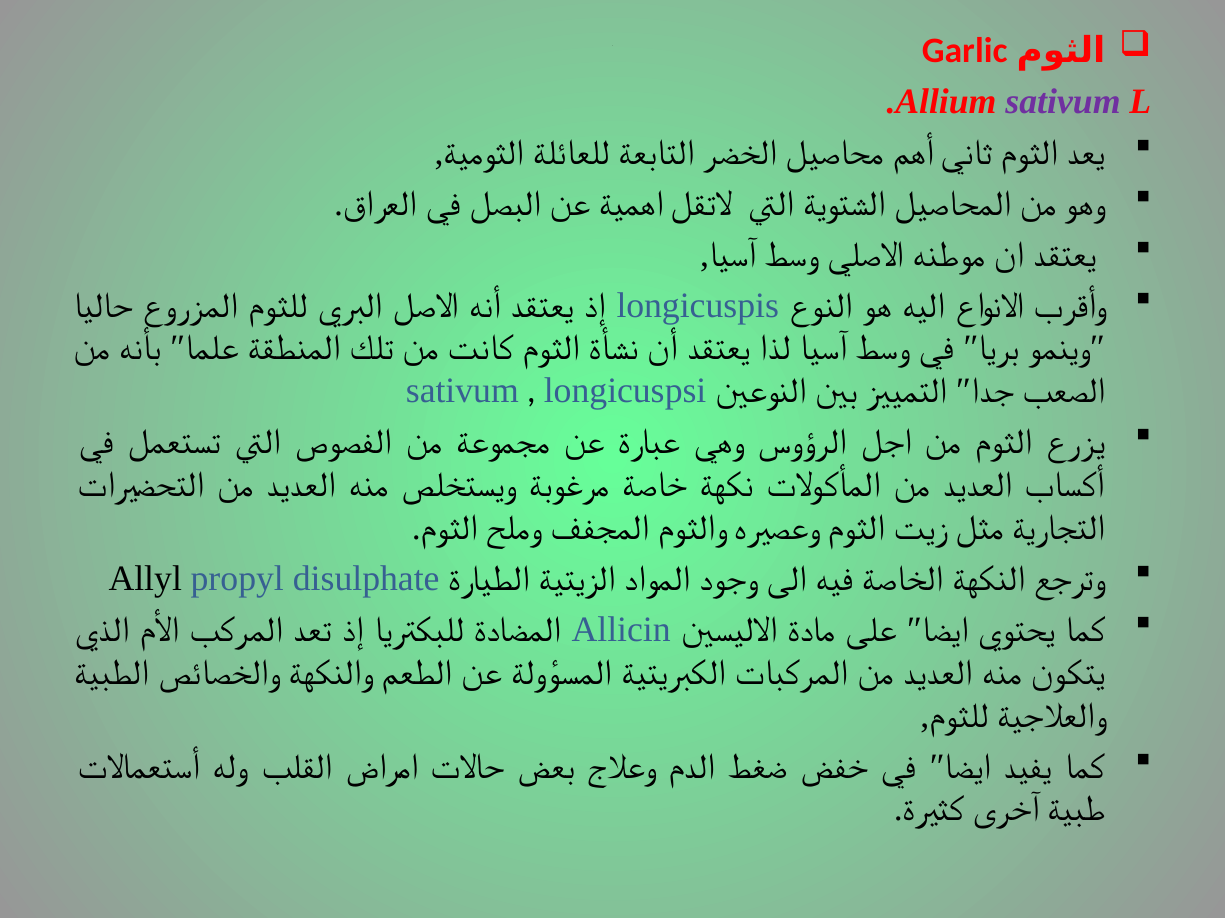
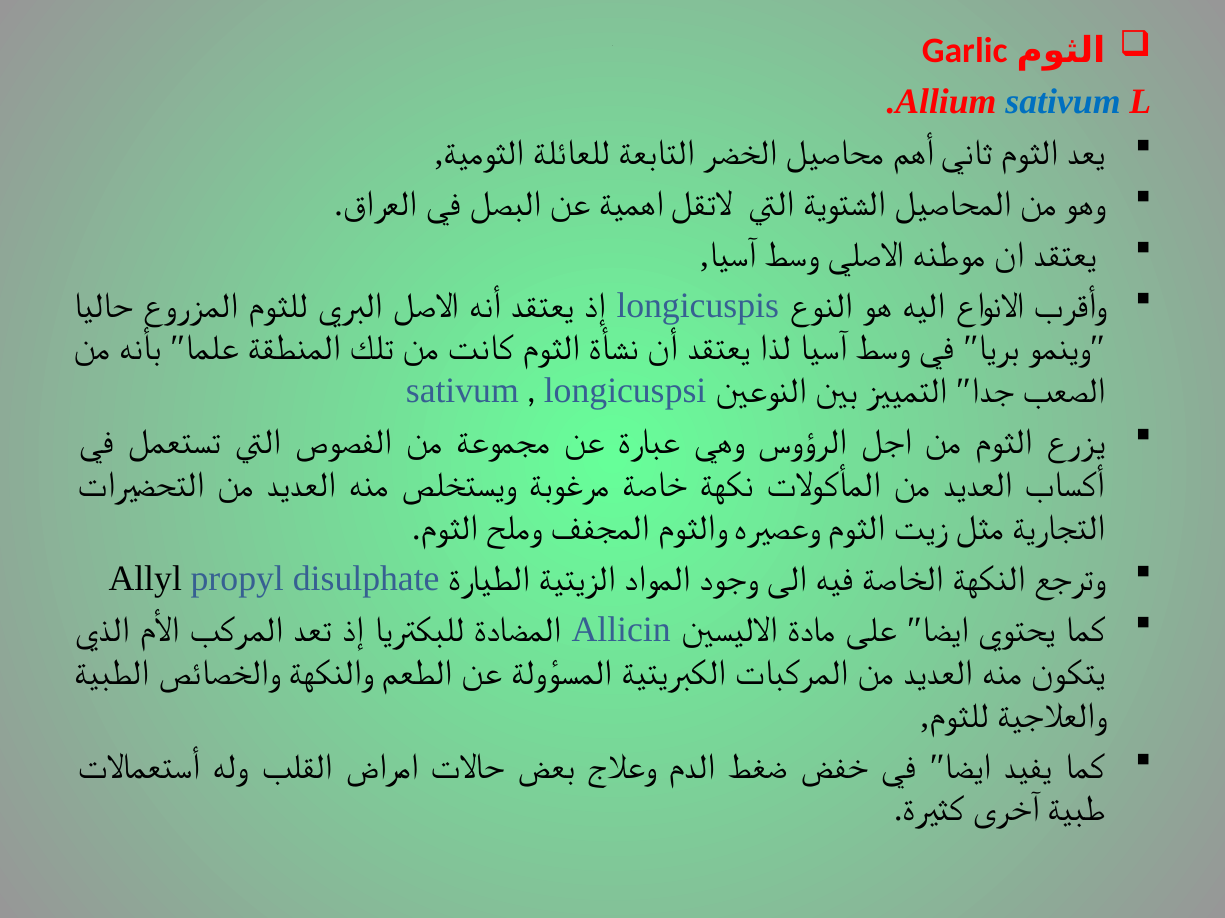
sativum colour: purple -> blue (1063, 101)
